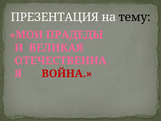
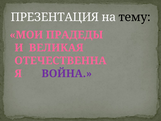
ВОЙНА colour: red -> purple (67, 73)
